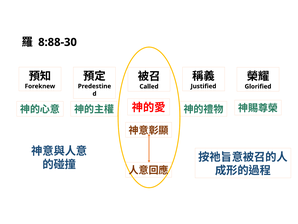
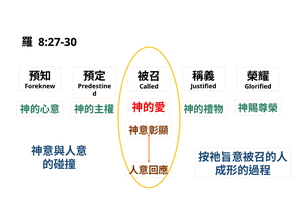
8:88-30: 8:88-30 -> 8:27-30 (58, 42)
